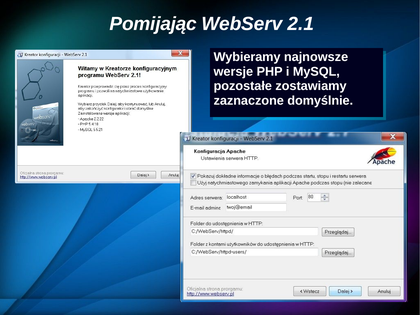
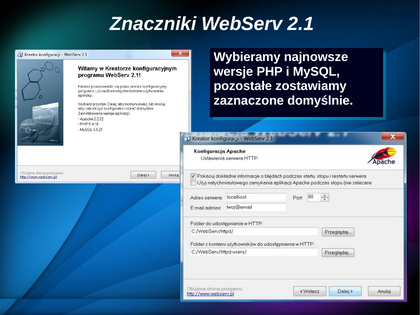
Pomijając: Pomijając -> Znaczniki (153, 24)
